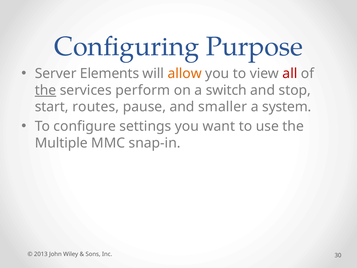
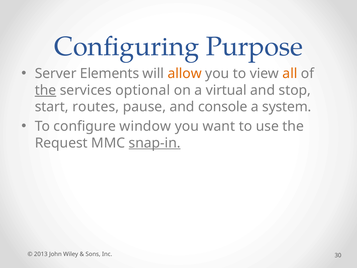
all colour: red -> orange (290, 74)
perform: perform -> optional (143, 90)
switch: switch -> virtual (226, 90)
smaller: smaller -> console (223, 107)
settings: settings -> window (145, 126)
Multiple: Multiple -> Request (61, 143)
snap-in underline: none -> present (155, 143)
